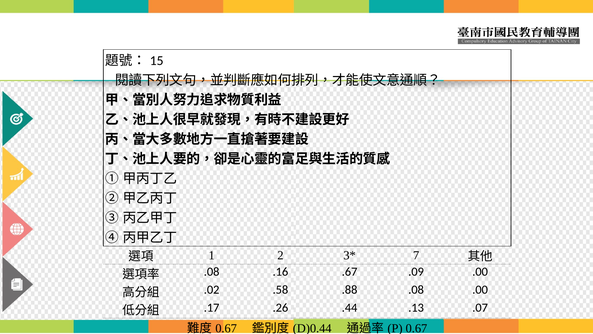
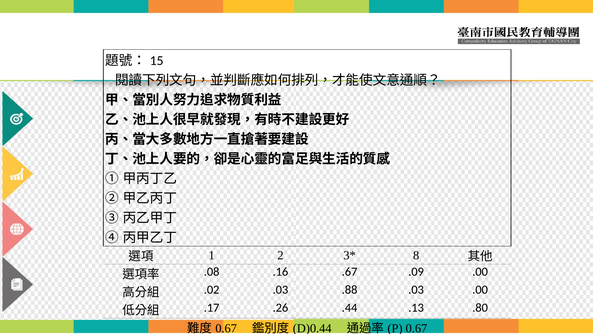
7: 7 -> 8 (416, 255)
.02 .58: .58 -> .03 (280, 289)
.88 .08: .08 -> .03 (416, 289)
.07: .07 -> .80 (480, 307)
